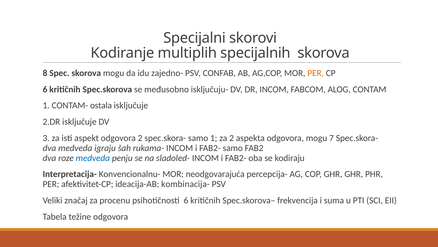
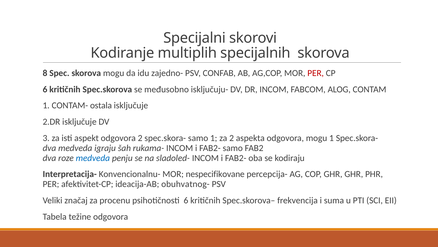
PER colour: orange -> red (316, 73)
mogu 7: 7 -> 1 (332, 138)
neodgovarajuća: neodgovarajuća -> nespecifikovane (215, 174)
kombinacija-: kombinacija- -> obuhvatnog- (185, 184)
